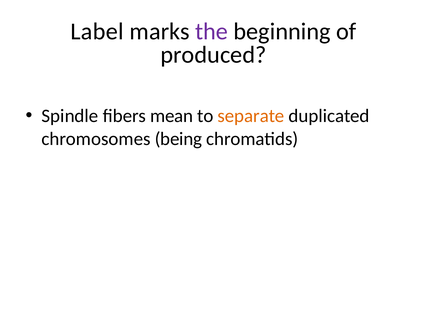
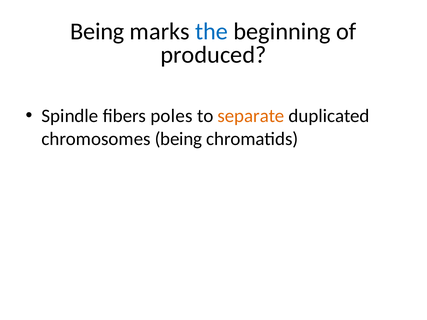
Label: Label -> Being (97, 31)
the colour: purple -> blue (211, 31)
mean: mean -> poles (171, 116)
